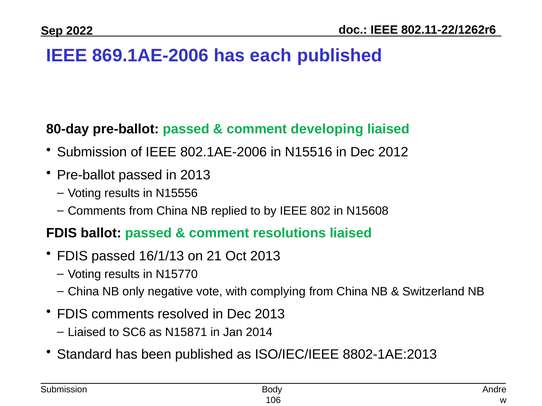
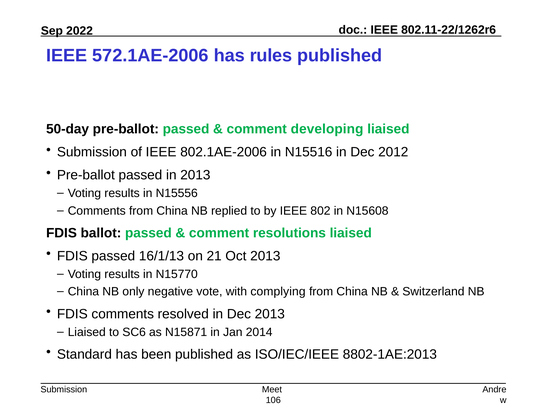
869.1AE-2006: 869.1AE-2006 -> 572.1AE-2006 (150, 55)
each: each -> rules (271, 55)
80-day: 80-day -> 50-day (68, 129)
Body: Body -> Meet (272, 390)
